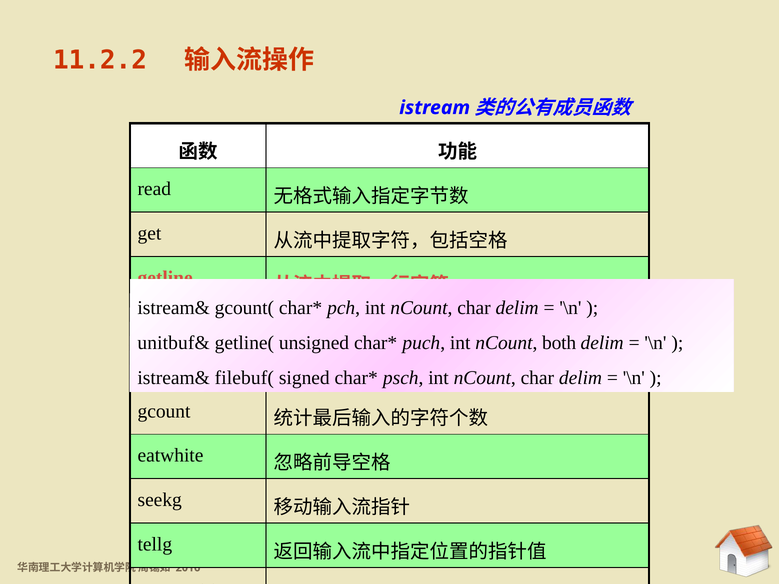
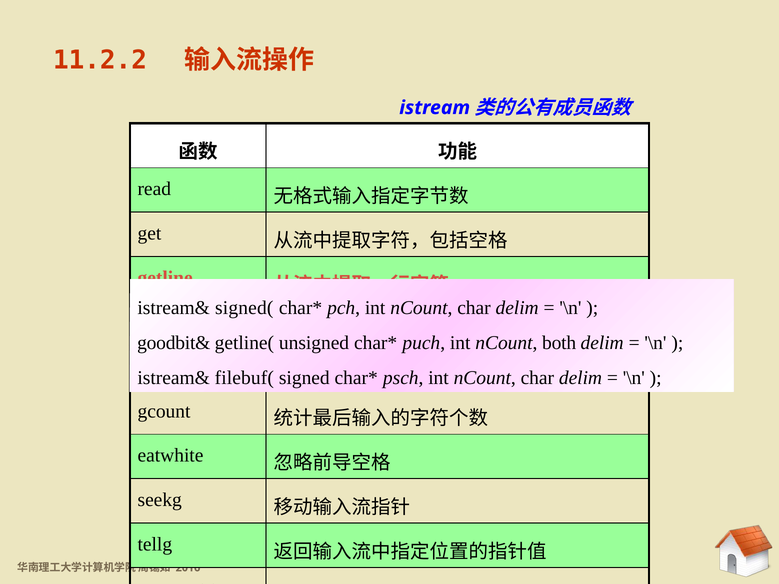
gcount(: gcount( -> signed( (244, 308)
unitbuf&: unitbuf& -> goodbit& (174, 343)
